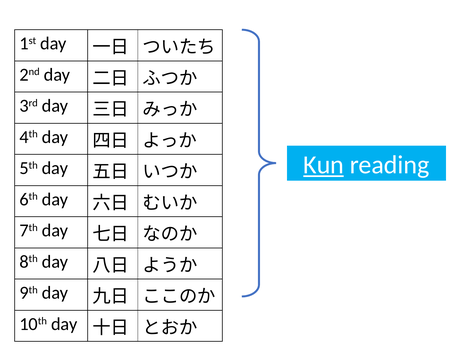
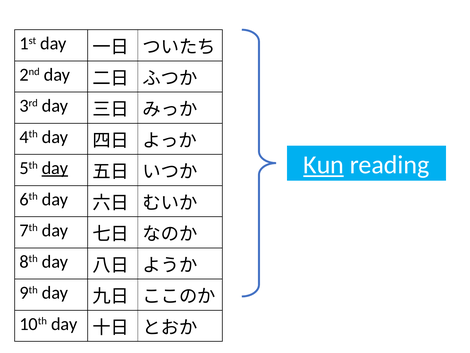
day underline: none -> present (55, 168)
